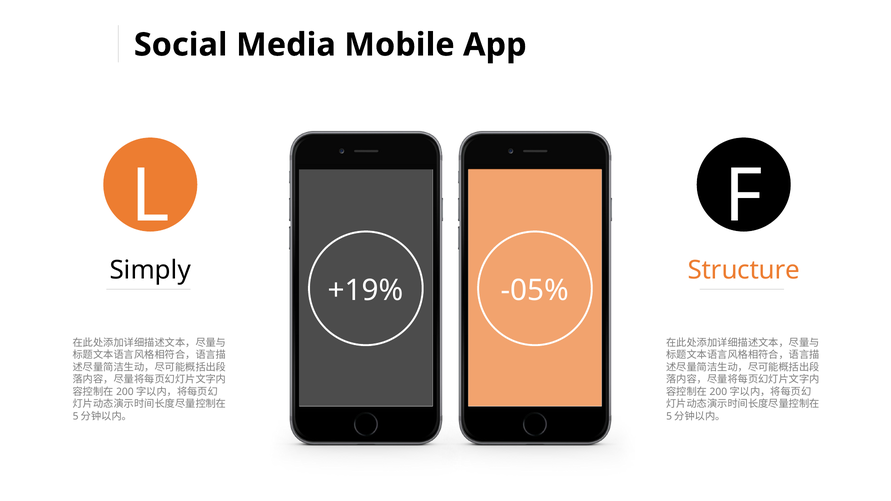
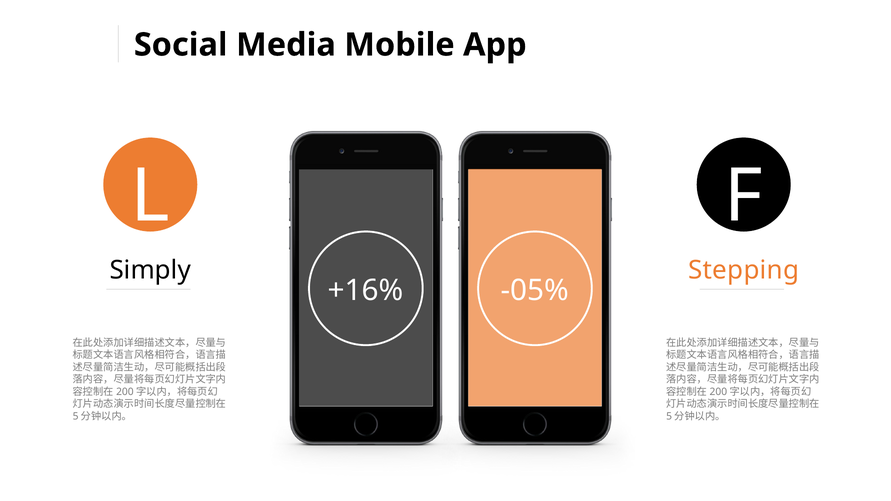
Structure: Structure -> Stepping (744, 270)
+19%: +19% -> +16% (366, 290)
